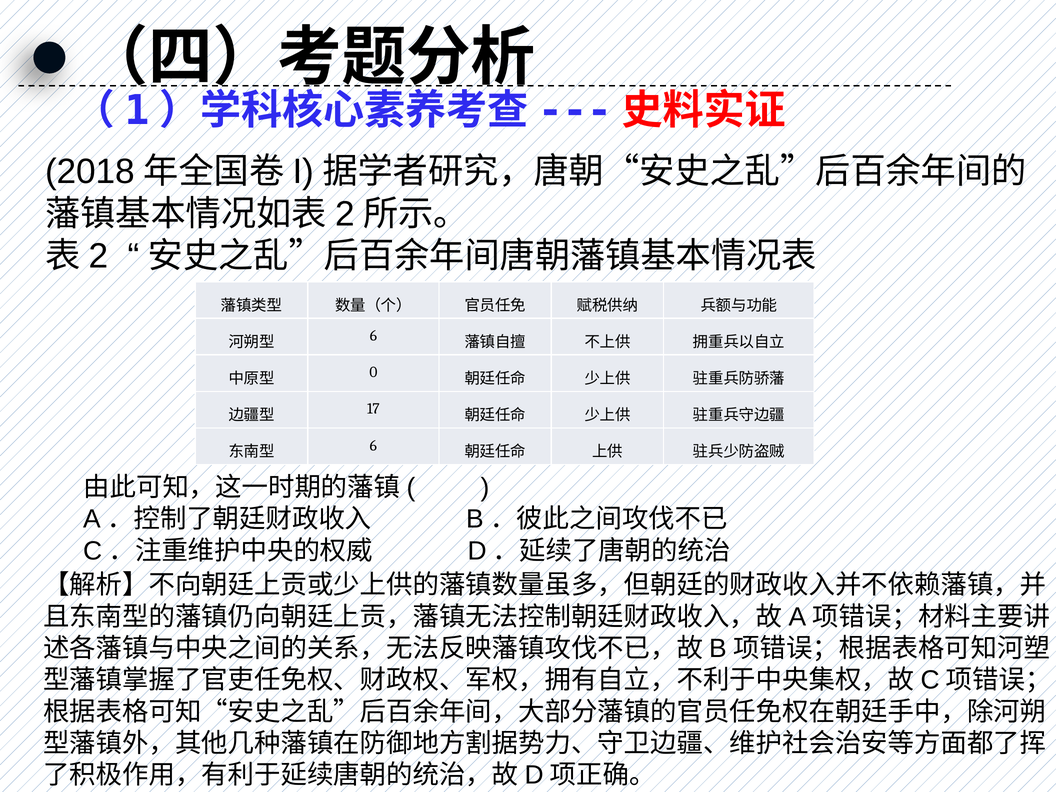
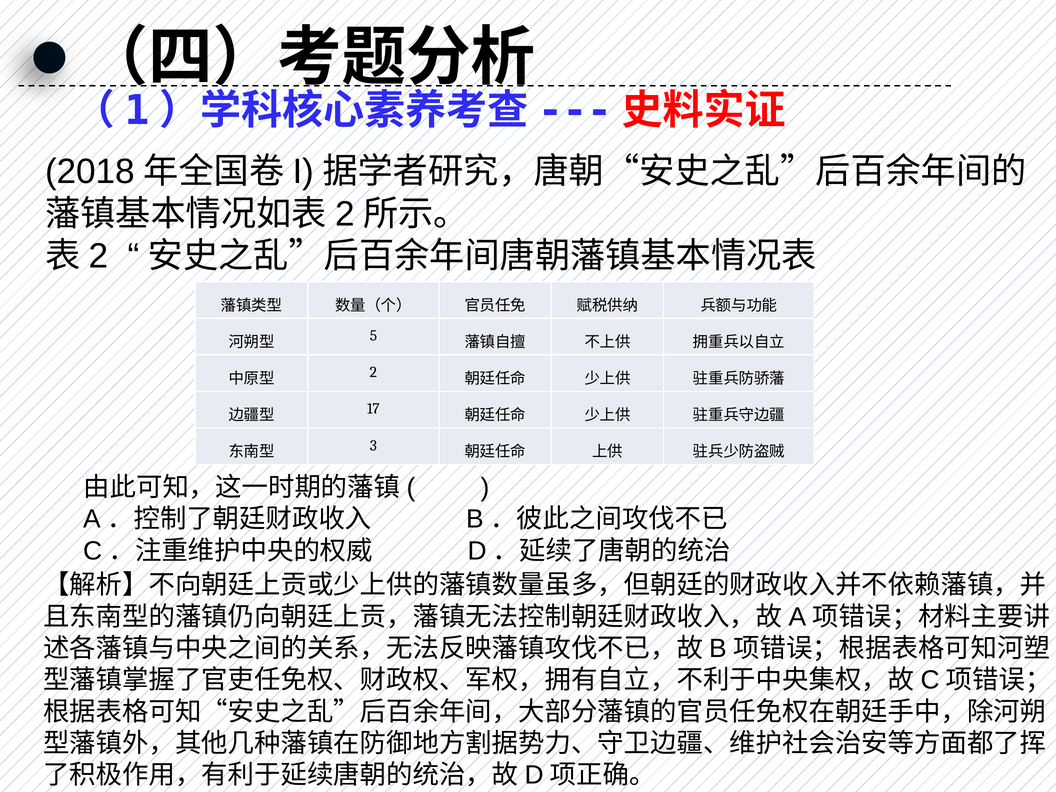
6: 6 -> 5 (374, 336)
0: 0 -> 2 (373, 372)
6: 6 -> 3 (373, 445)
